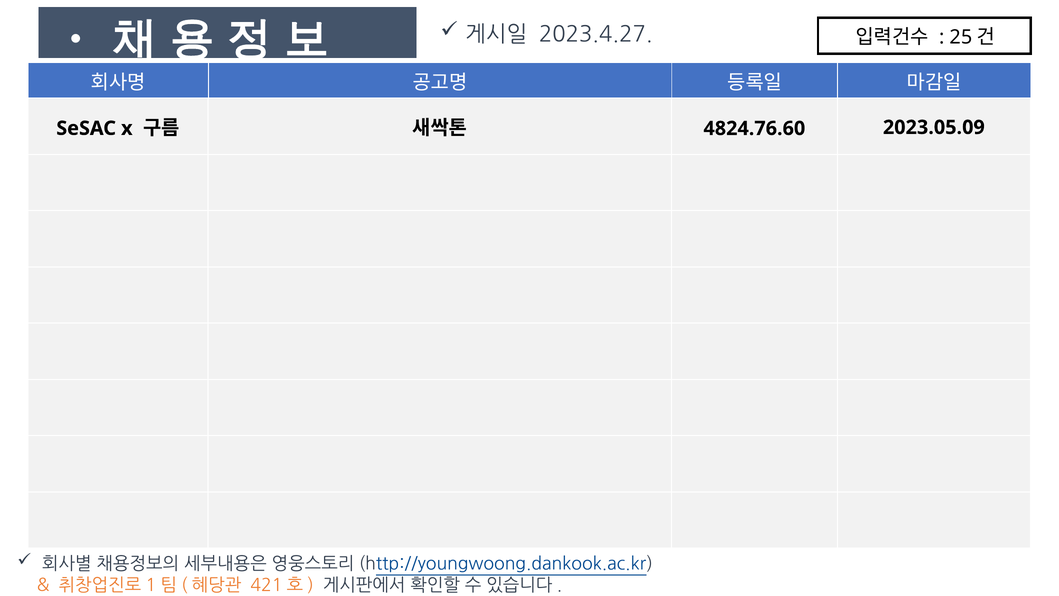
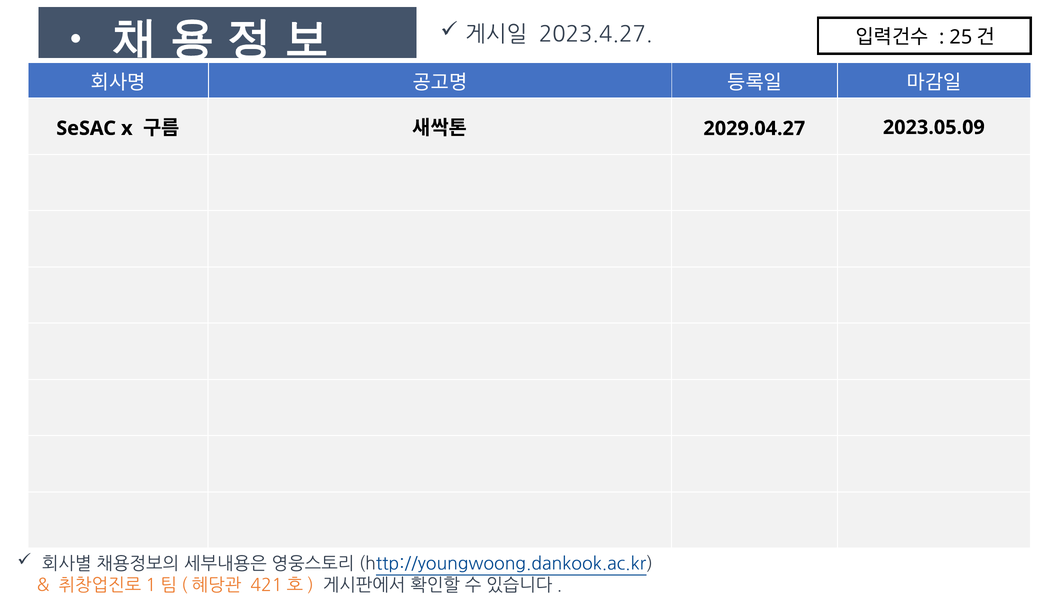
4824.76.60: 4824.76.60 -> 2029.04.27 (754, 128)
